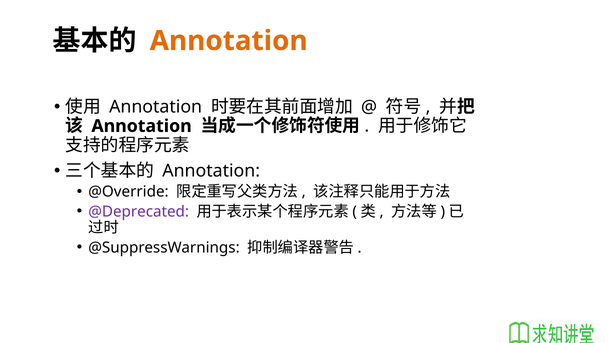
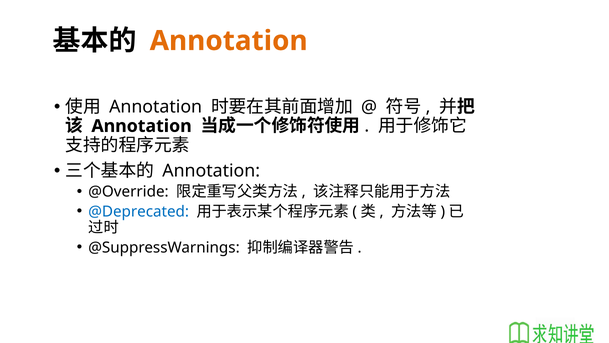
@Deprecated colour: purple -> blue (139, 211)
